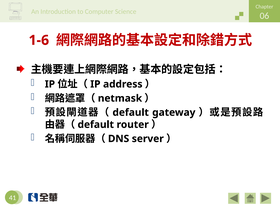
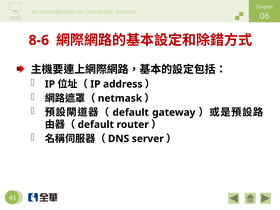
1-6: 1-6 -> 8-6 (39, 40)
